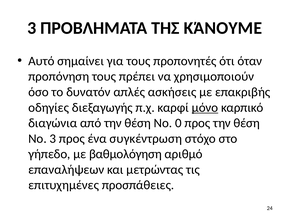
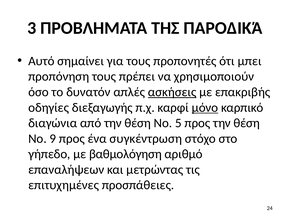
ΚΆΝΟΥΜΕ: ΚΆΝΟΥΜΕ -> ΠΑΡΟΔΙΚΆ (223, 28)
όταν: όταν -> μπει (250, 61)
ασκήσεις underline: none -> present (172, 92)
0: 0 -> 5 (178, 123)
Νο 3: 3 -> 9 (53, 138)
